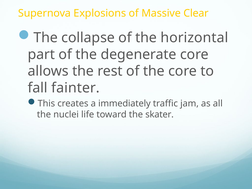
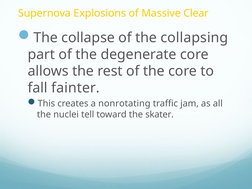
horizontal: horizontal -> collapsing (194, 38)
immediately: immediately -> nonrotating (124, 104)
life: life -> tell (88, 115)
